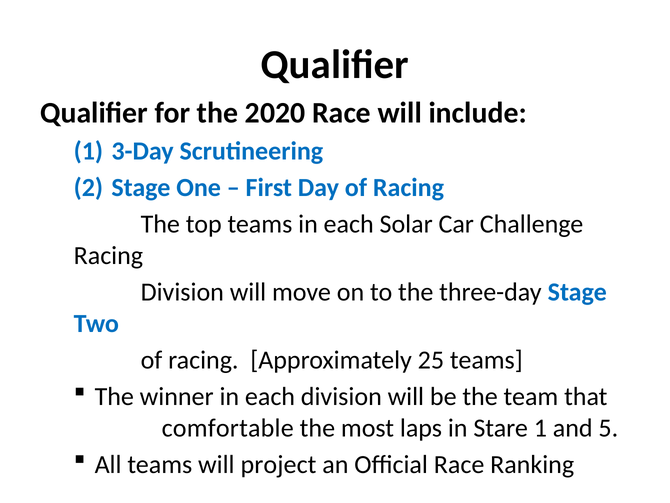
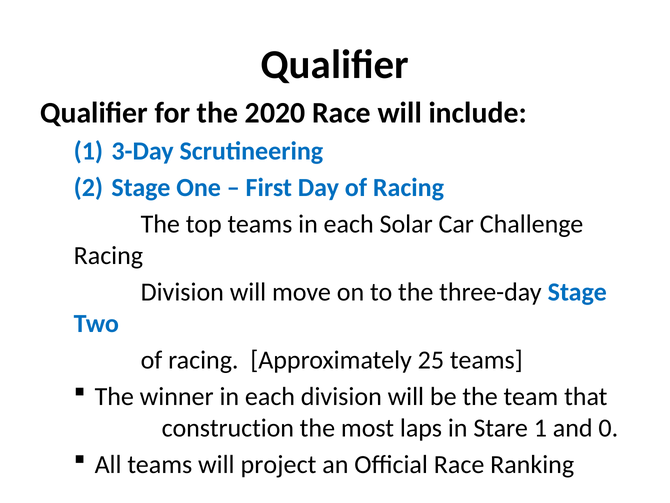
comfortable: comfortable -> construction (228, 428)
5: 5 -> 0 (608, 428)
